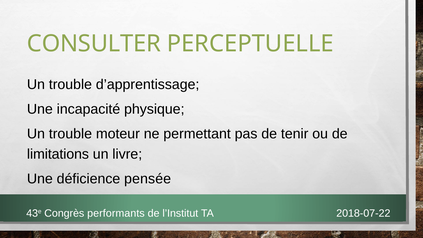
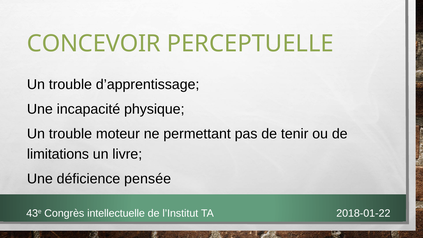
CONSULTER: CONSULTER -> CONCEVOIR (94, 44)
performants: performants -> intellectuelle (116, 213)
2018-07-22: 2018-07-22 -> 2018-01-22 (363, 213)
